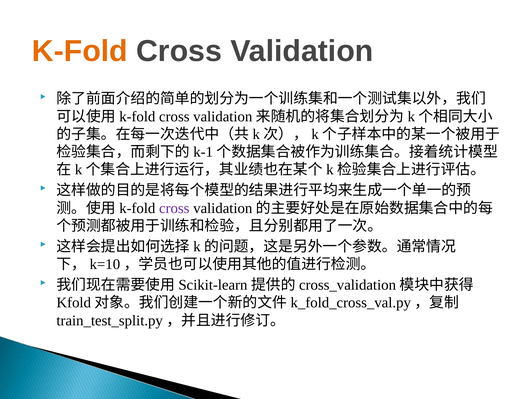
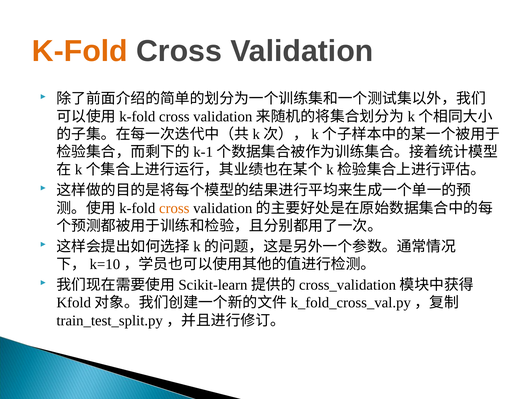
cross colour: purple -> orange (174, 208)
